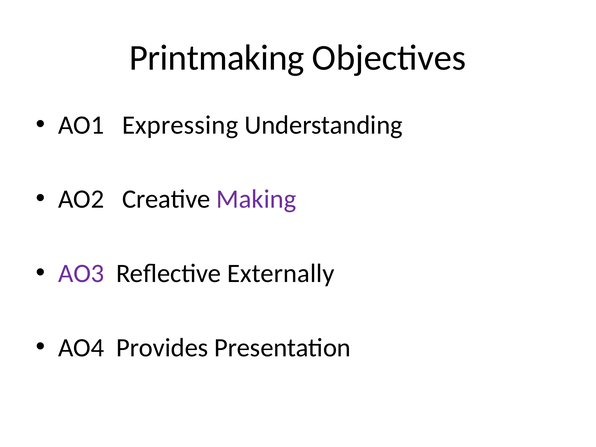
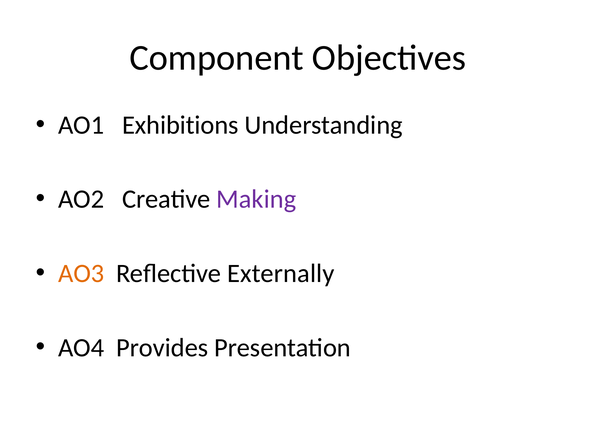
Printmaking: Printmaking -> Component (217, 58)
Expressing: Expressing -> Exhibitions (180, 125)
AO3 colour: purple -> orange (81, 273)
